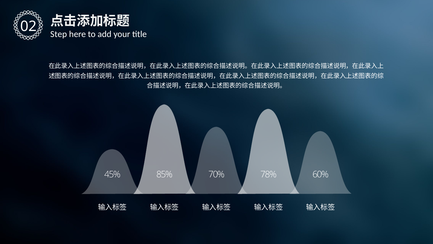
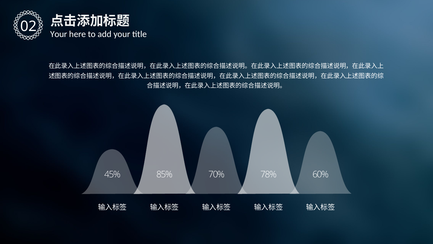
Step: Step -> Your (59, 34)
